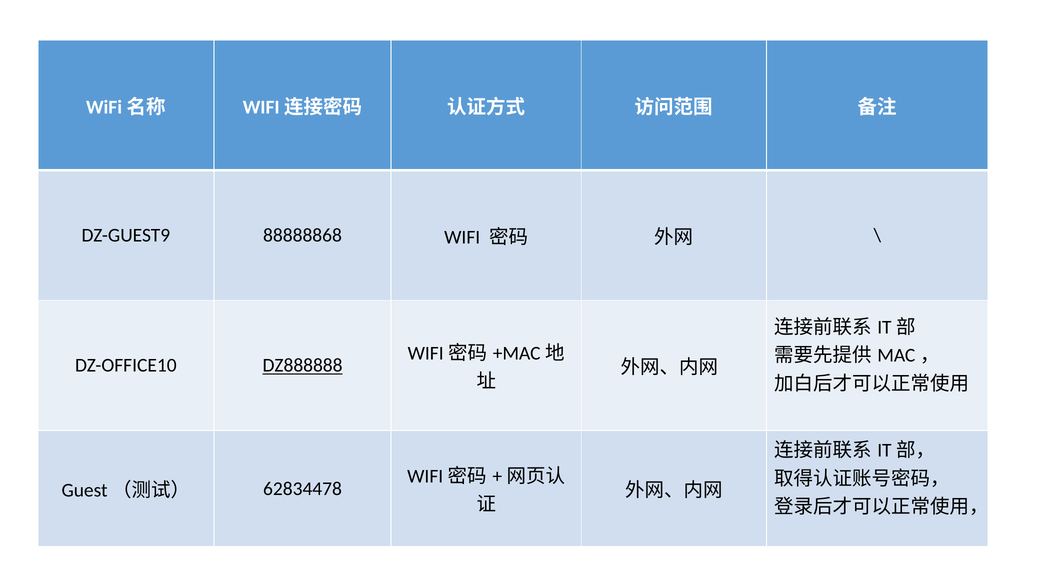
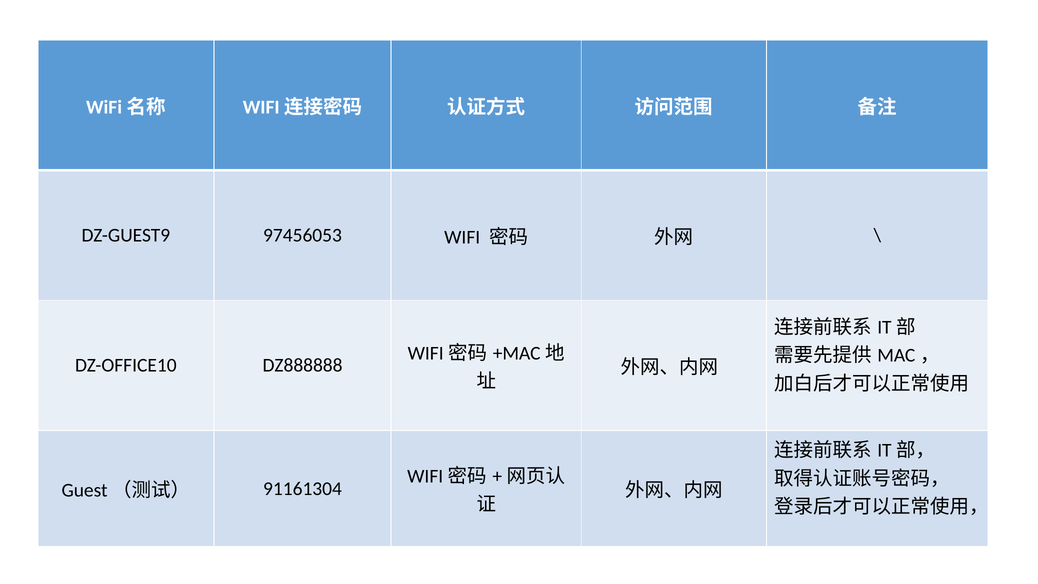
88888868: 88888868 -> 97456053 (303, 235)
DZ888888 underline: present -> none (303, 365)
62834478: 62834478 -> 91161304 (303, 489)
